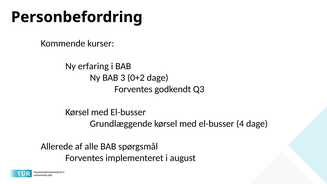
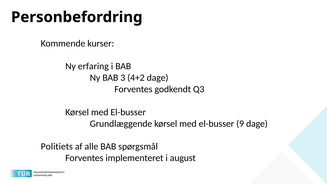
0+2: 0+2 -> 4+2 (136, 78)
4: 4 -> 9 (240, 124)
Allerede: Allerede -> Politiets (57, 146)
